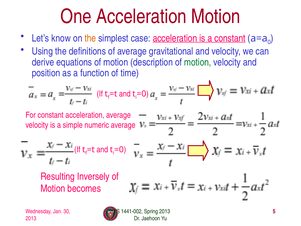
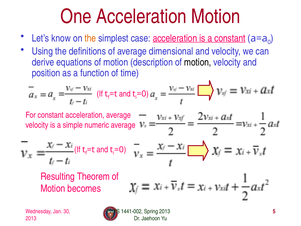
gravitational: gravitational -> dimensional (171, 51)
motion colour: green -> black (198, 62)
Inversely: Inversely -> Theorem (93, 176)
